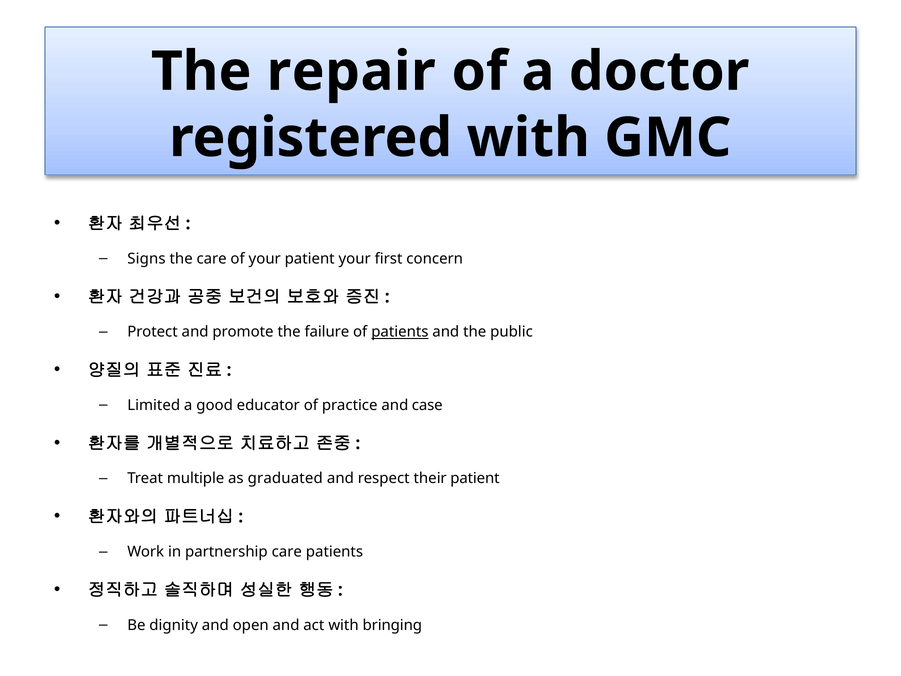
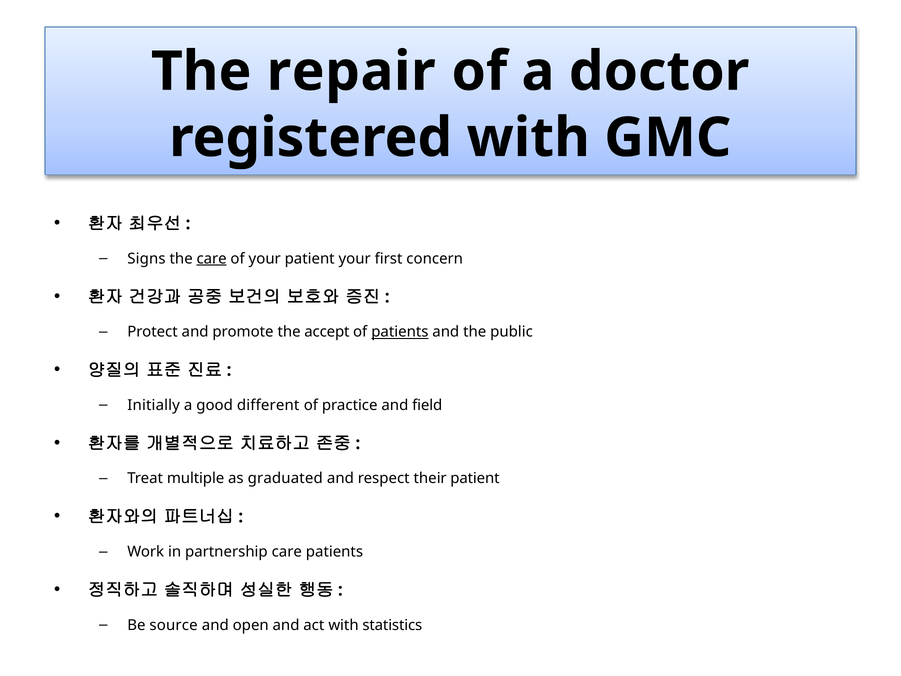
care underline: none -> present (212, 259)
failure: failure -> accept (327, 332)
Limited: Limited -> Initially (154, 405)
educator: educator -> different (268, 405)
case: case -> field (427, 405)
dignity: dignity -> source (174, 625)
bringing: bringing -> statistics (392, 625)
